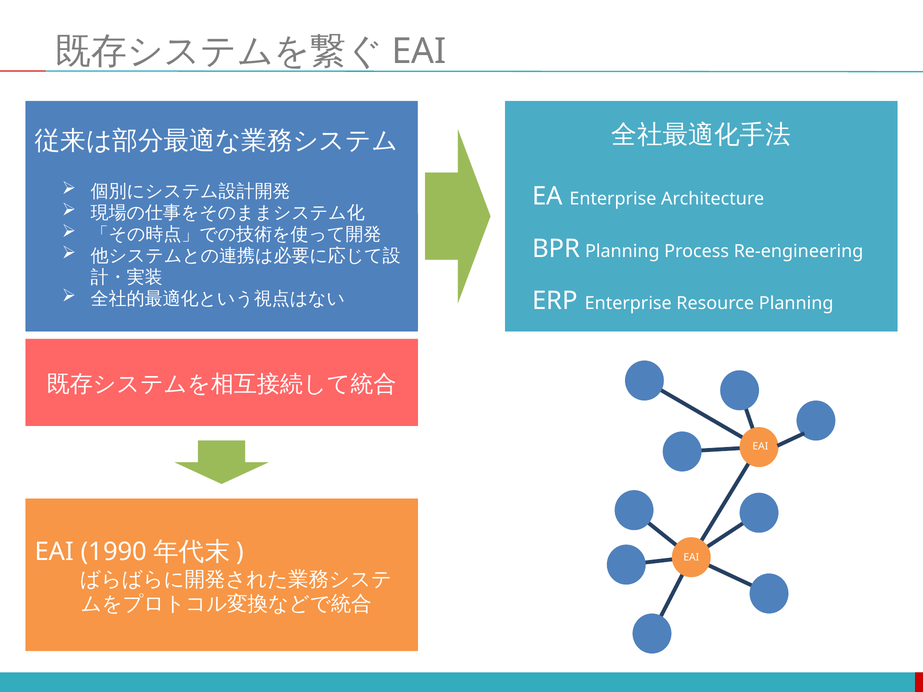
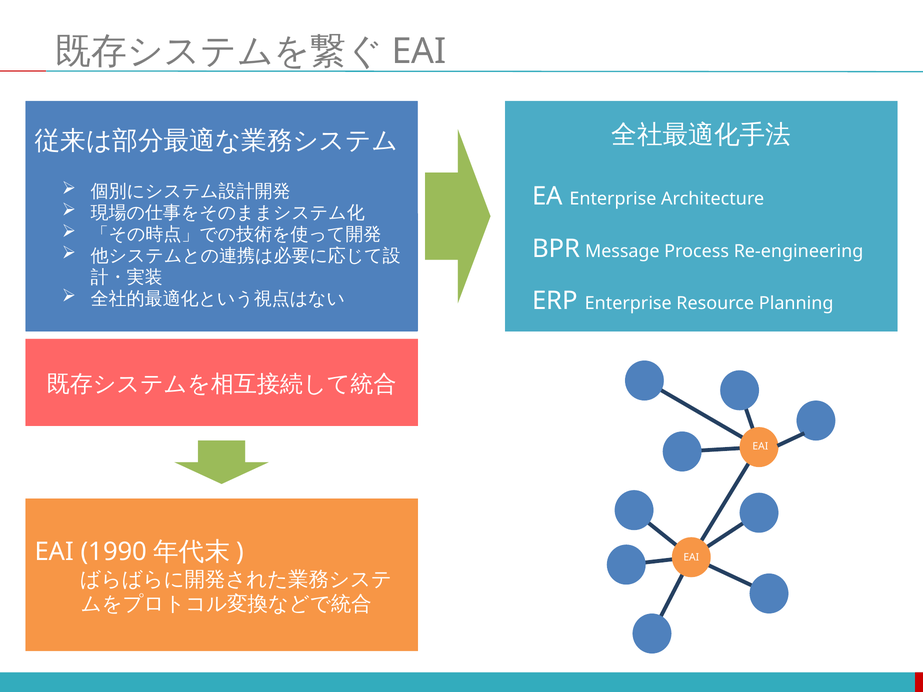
BPR Planning: Planning -> Message (622, 251)
